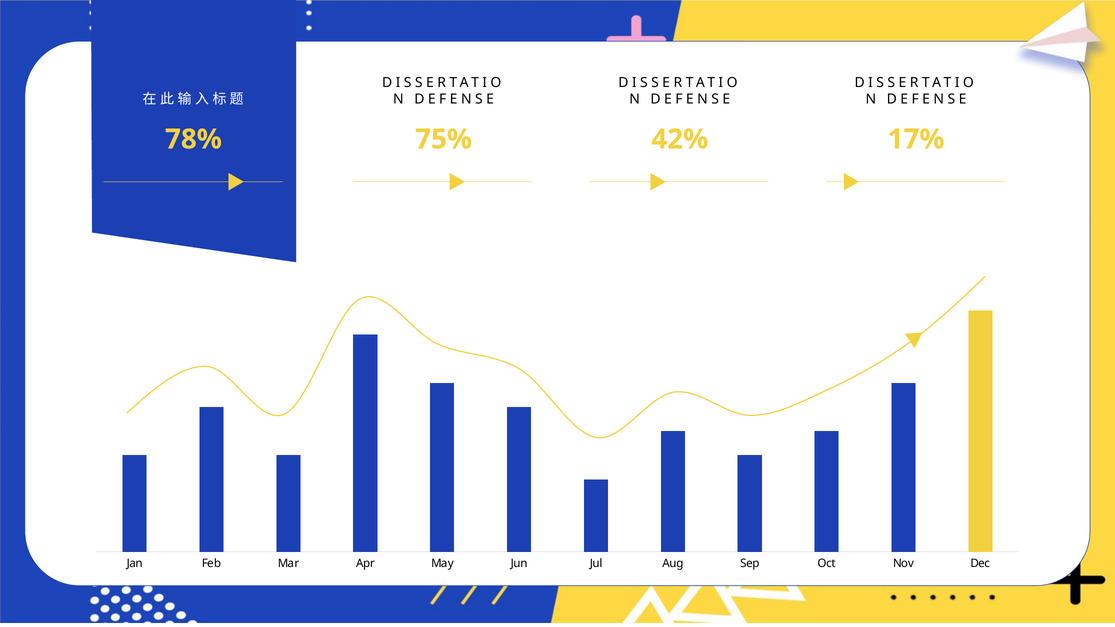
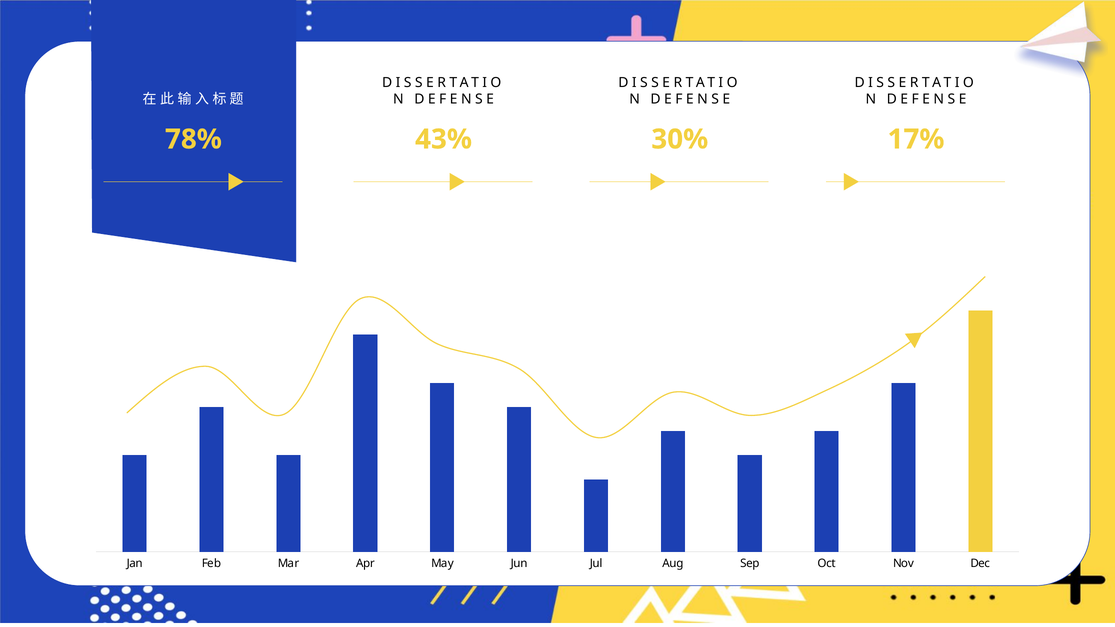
75%: 75% -> 43% (444, 139)
42%: 42% -> 30% (680, 139)
